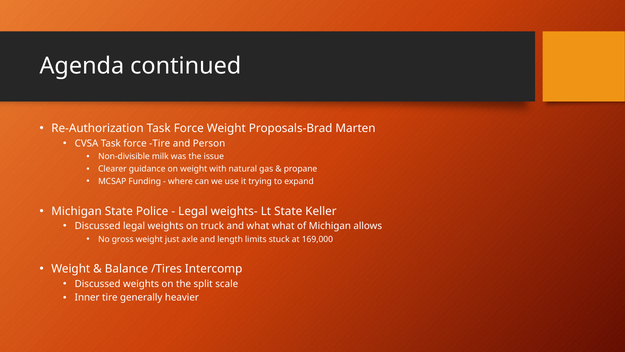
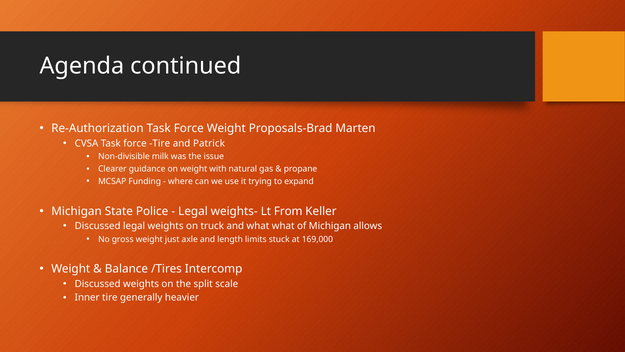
Person: Person -> Patrick (209, 143)
Lt State: State -> From (288, 211)
